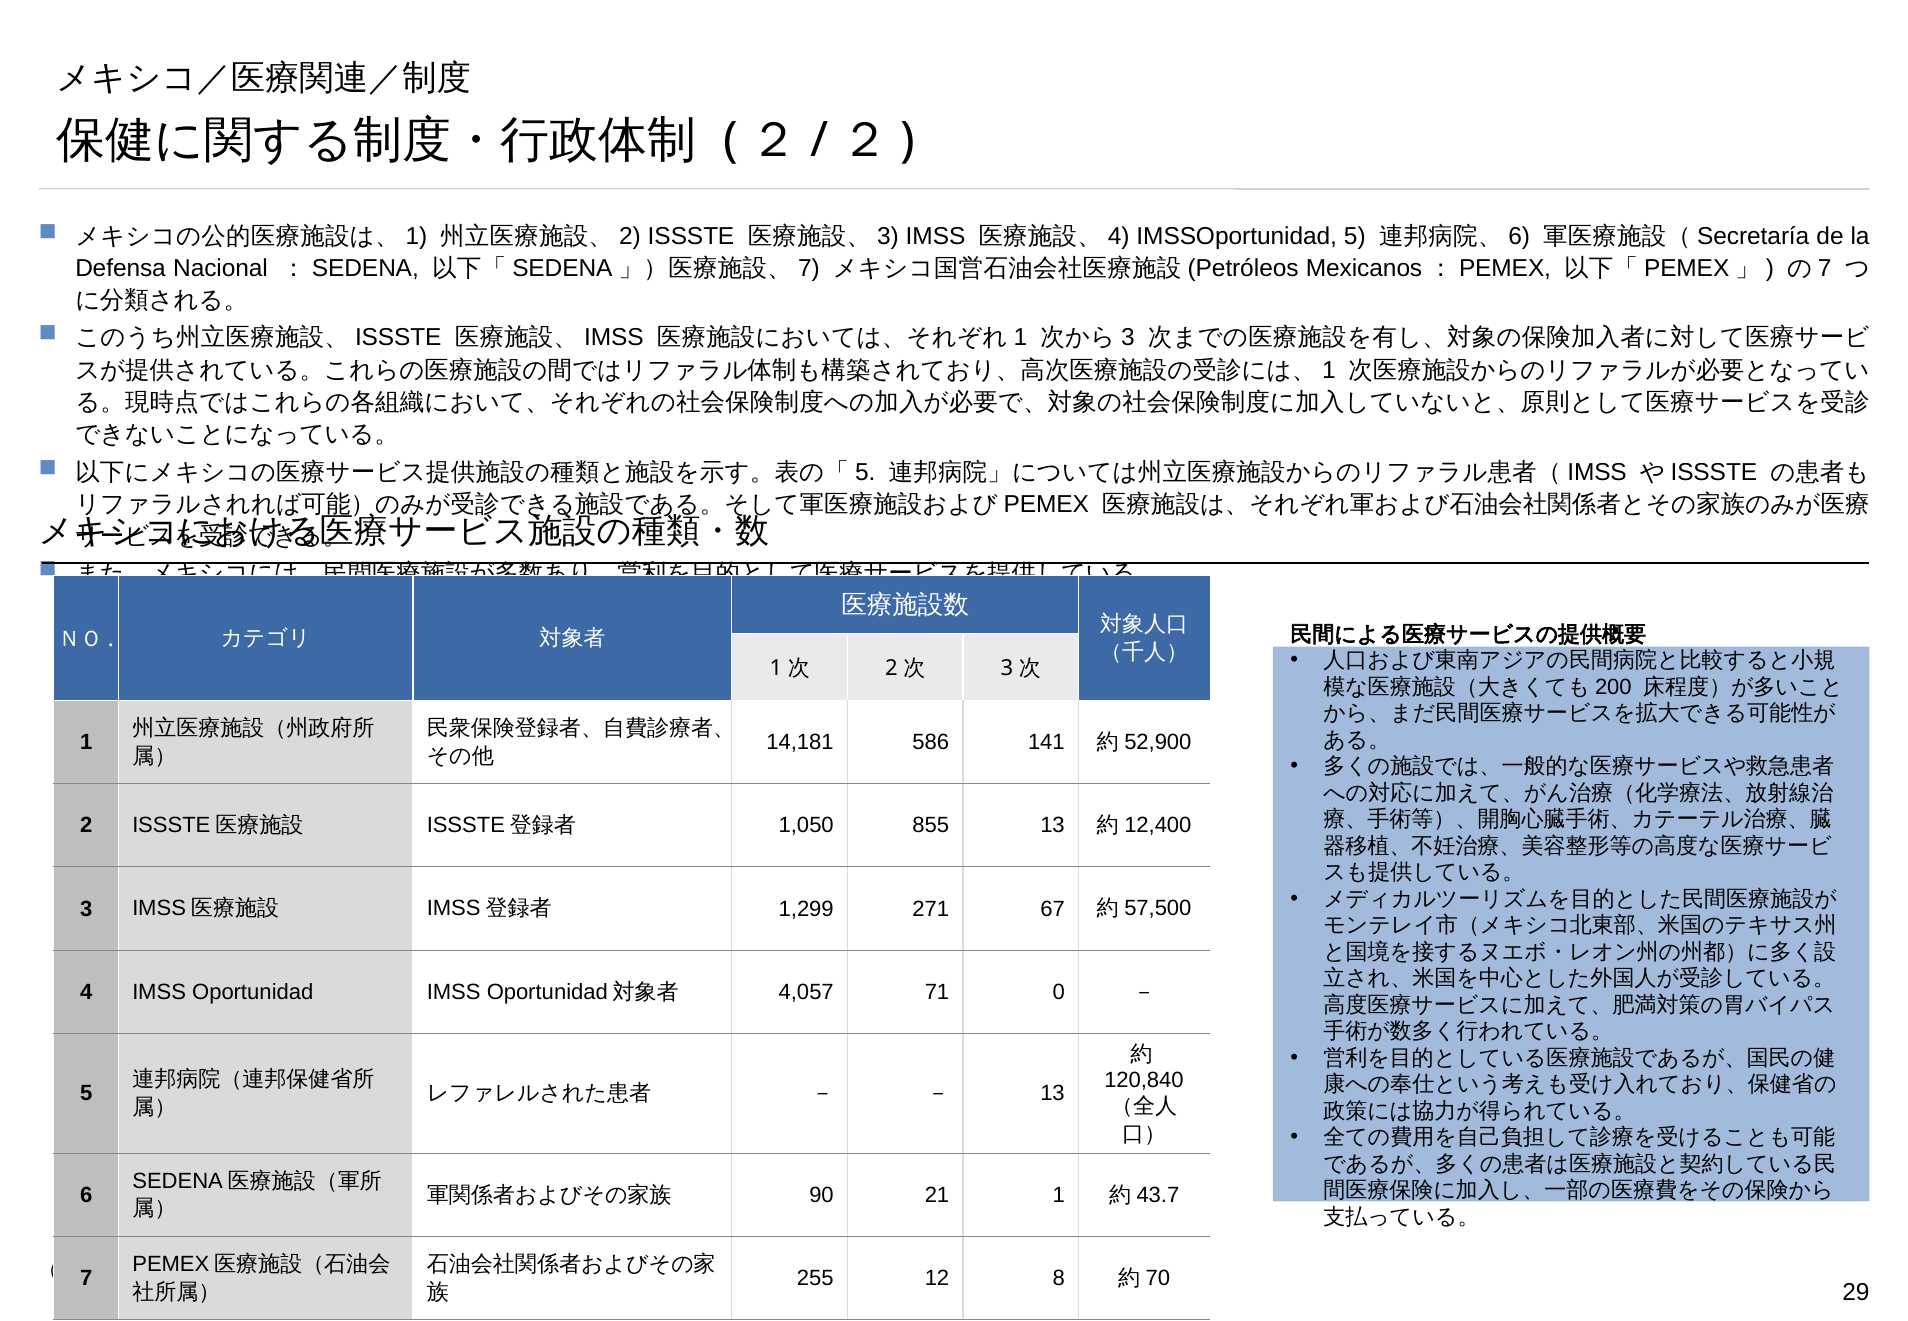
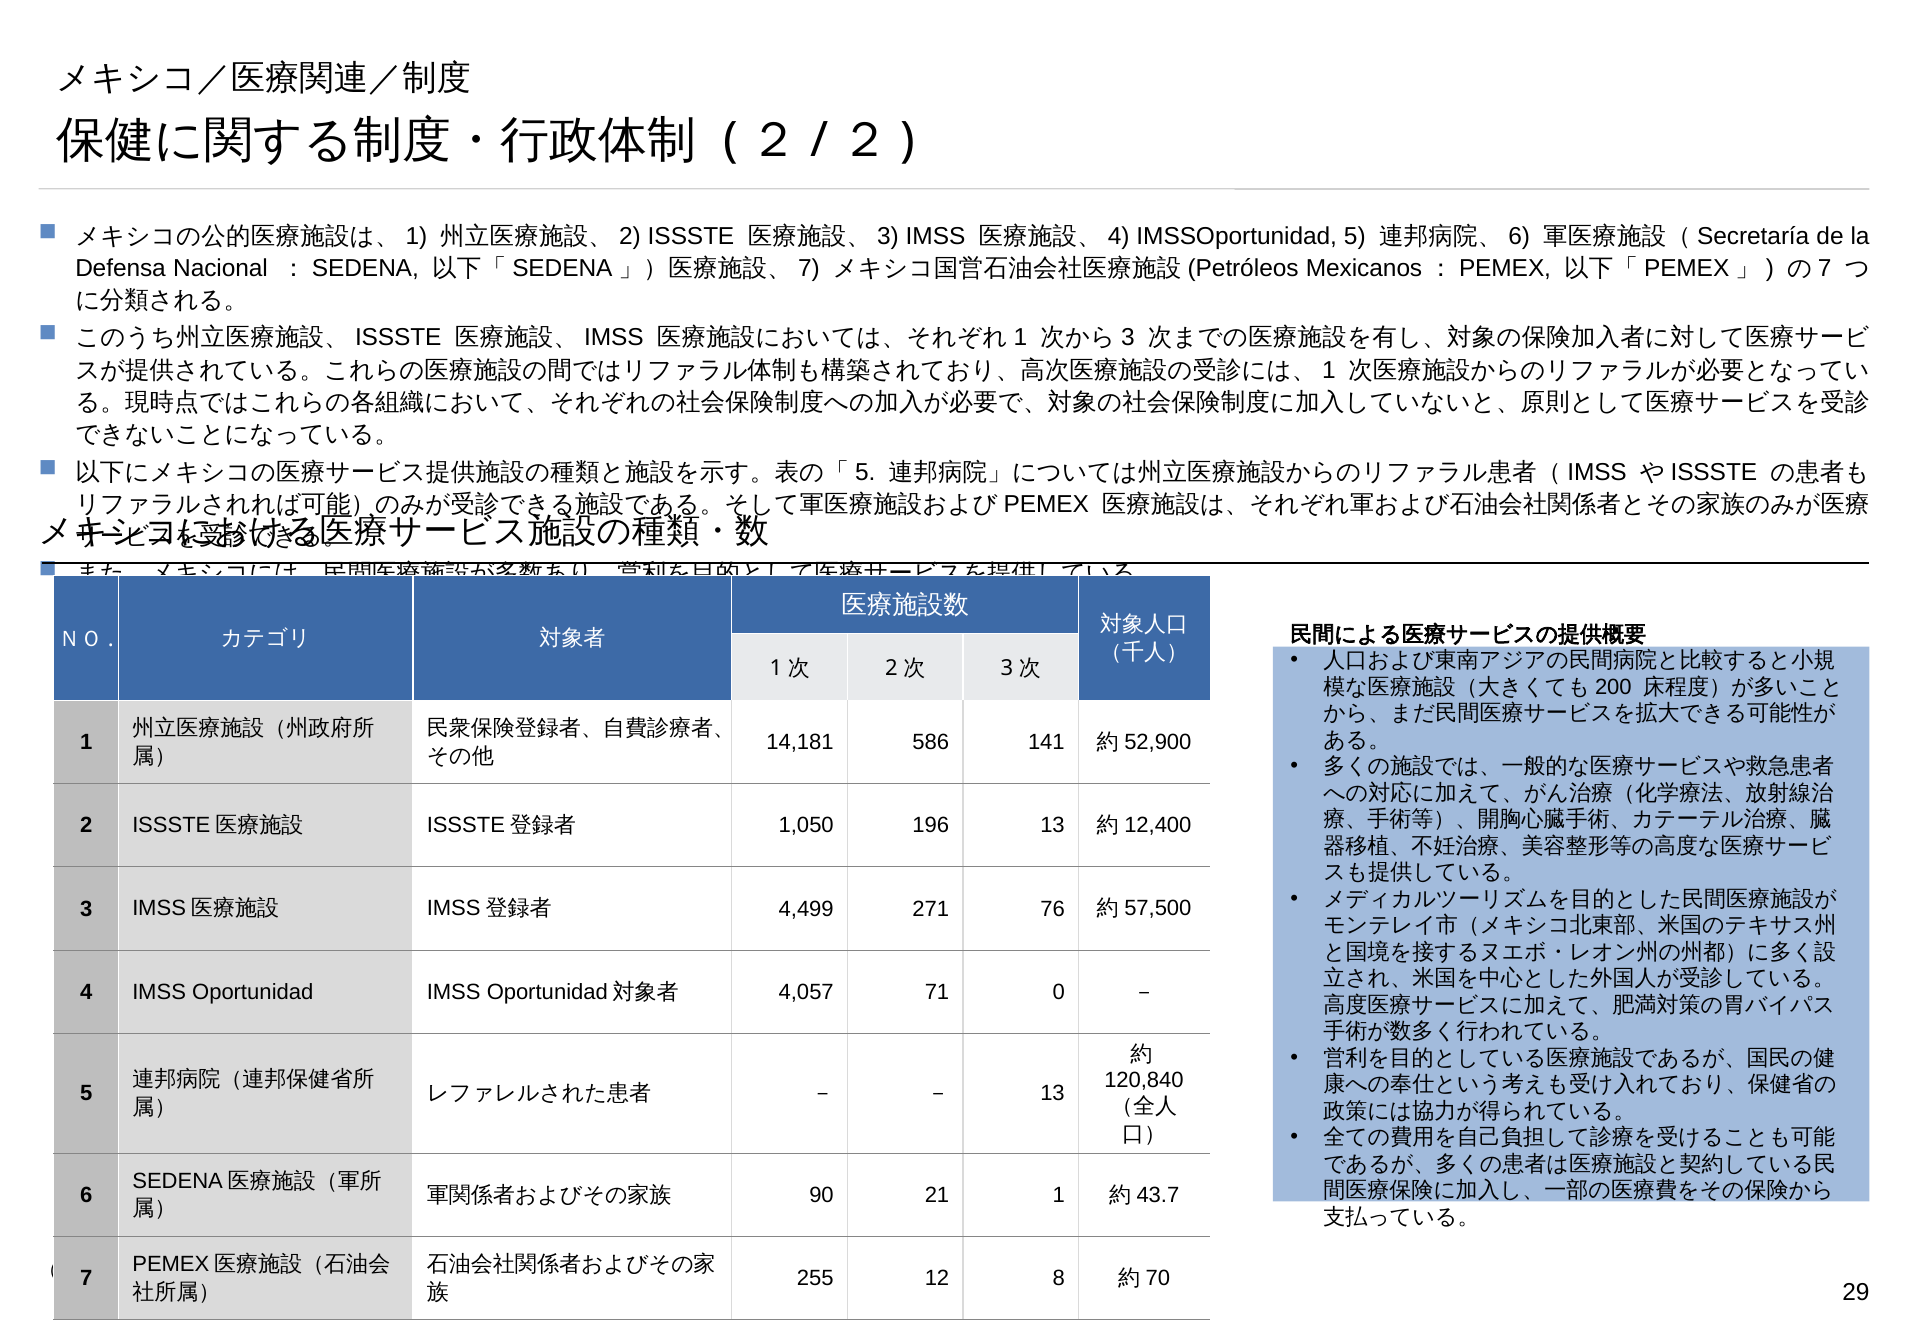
855: 855 -> 196 (931, 826)
1,299: 1,299 -> 4,499 (806, 909)
67: 67 -> 76 (1053, 909)
